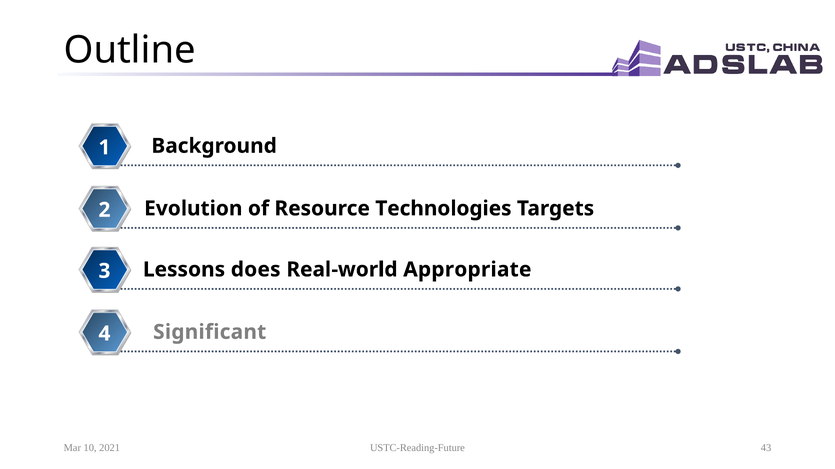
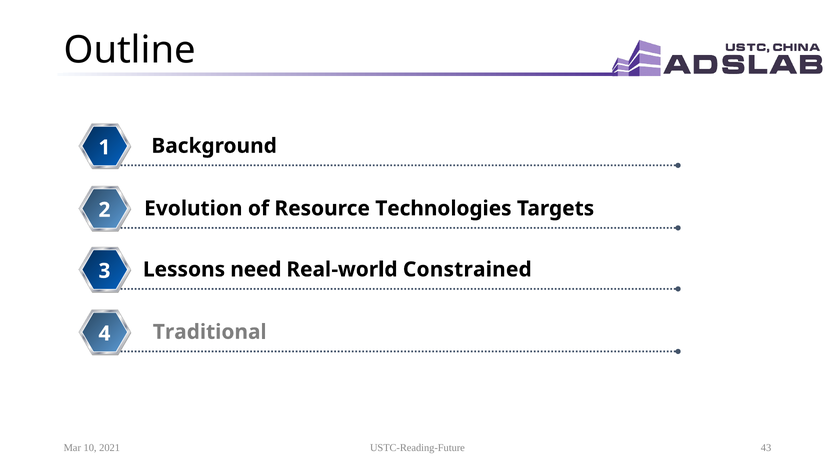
does: does -> need (256, 270)
Appropriate: Appropriate -> Constrained (467, 270)
Significant: Significant -> Traditional (210, 332)
